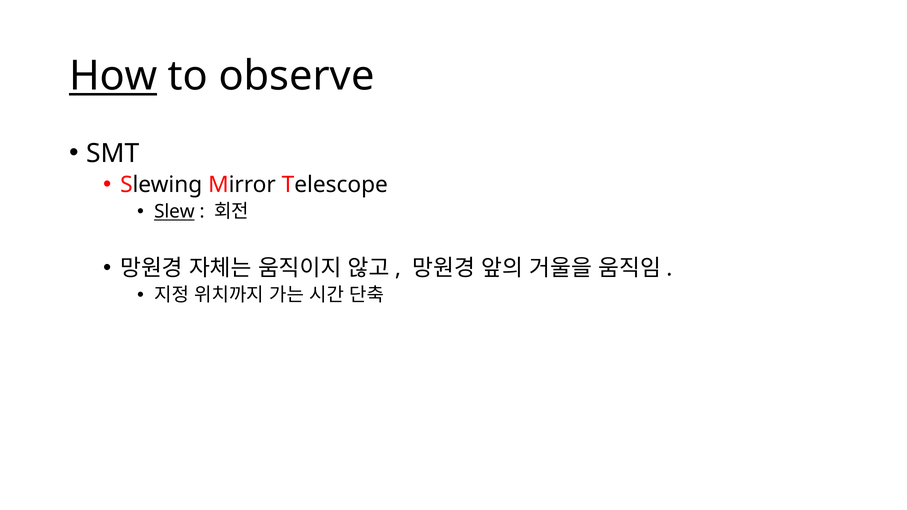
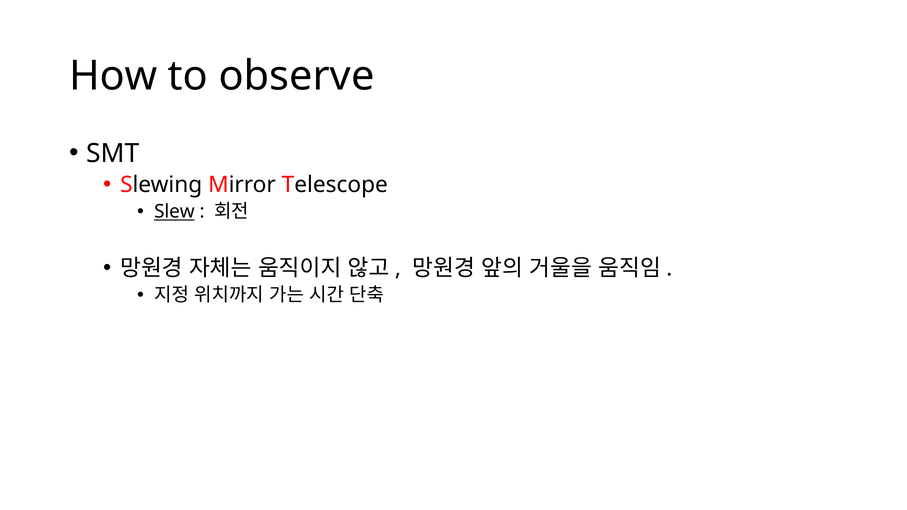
How underline: present -> none (113, 76)
